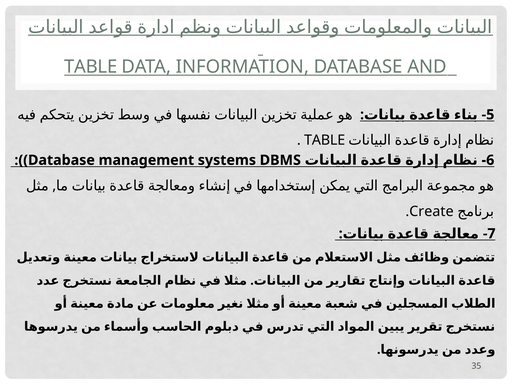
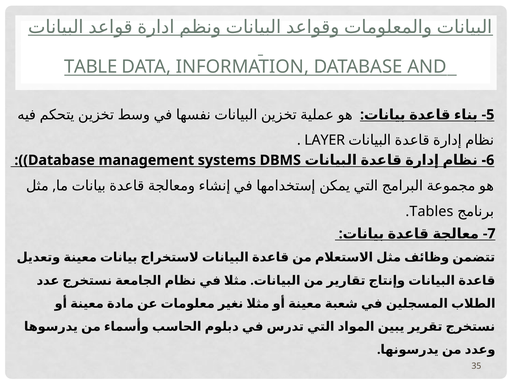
TABLE: TABLE -> LAYER (325, 140)
Create: Create -> Tables (431, 211)
